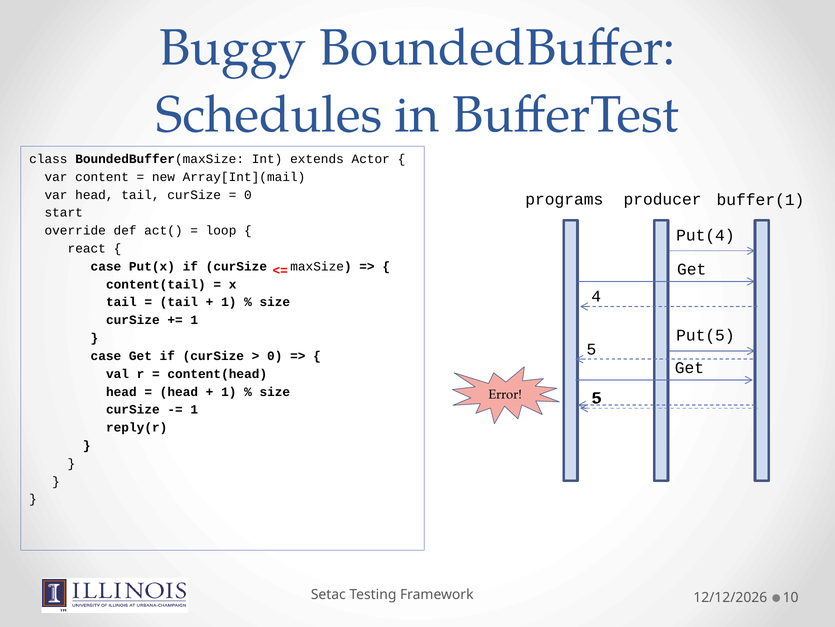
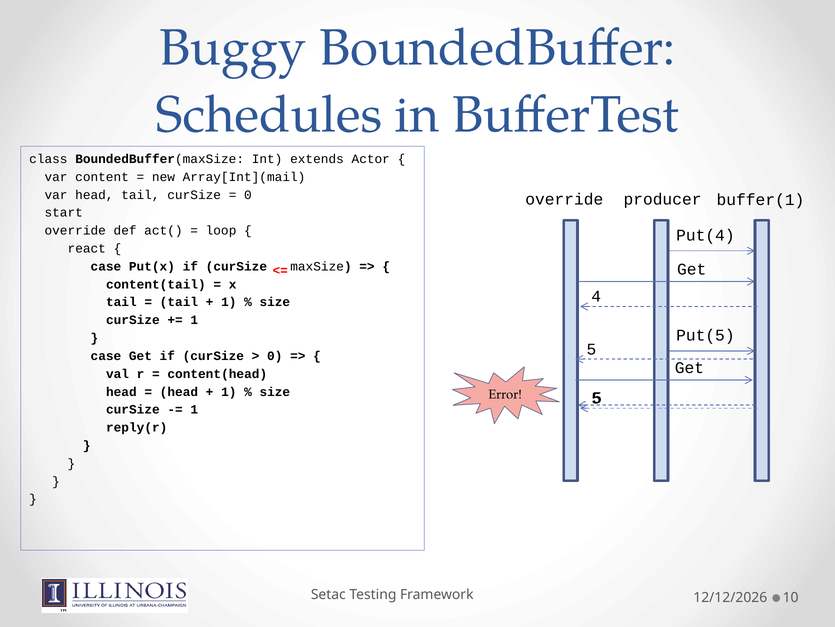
programs: programs -> override (564, 199)
